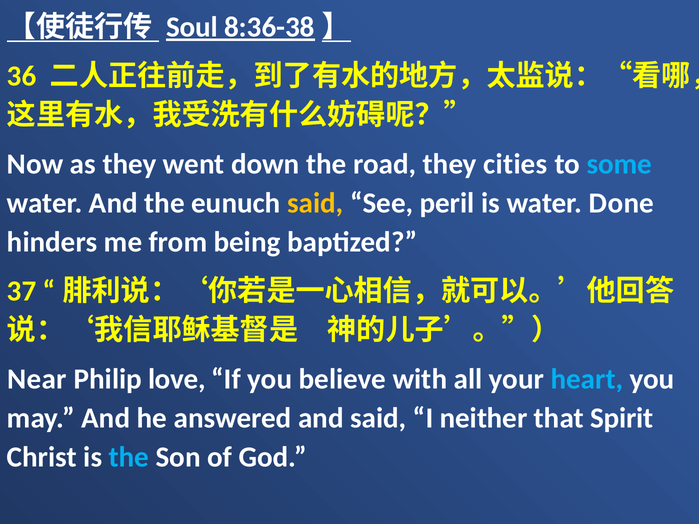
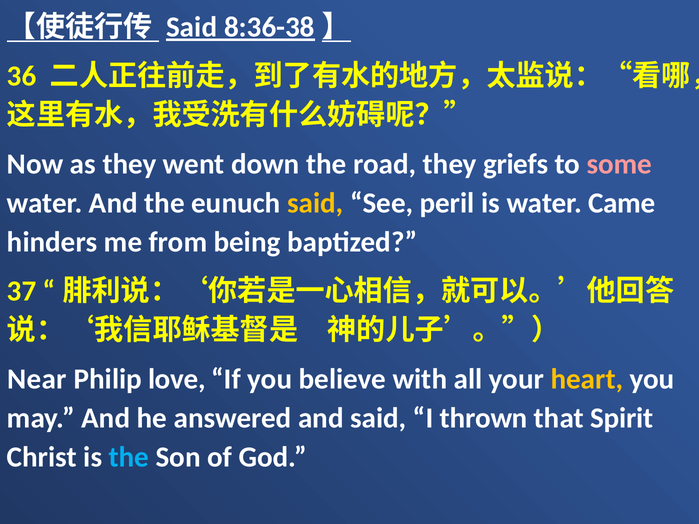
Soul: Soul -> Said (192, 27)
cities: cities -> griefs (516, 164)
some colour: light blue -> pink (619, 164)
Done: Done -> Came (622, 203)
heart colour: light blue -> yellow (587, 379)
neither: neither -> thrown (484, 418)
